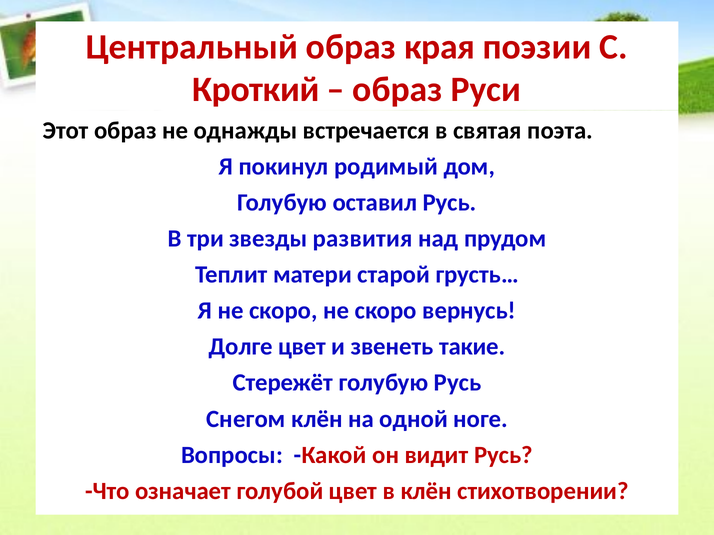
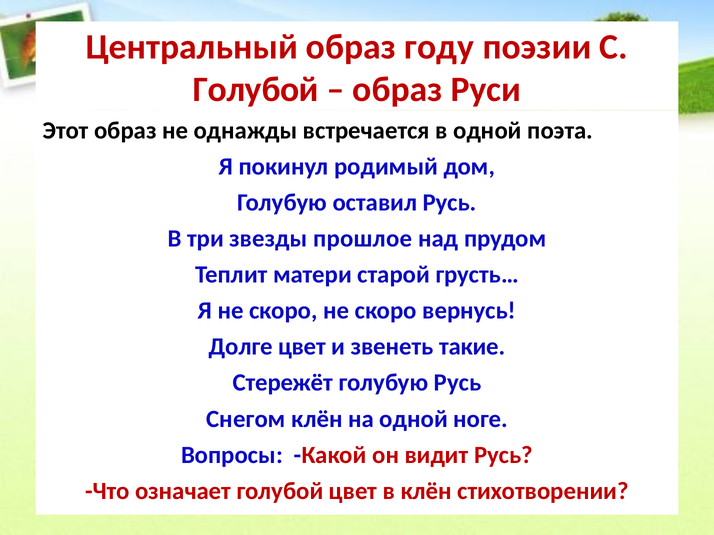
края: края -> году (439, 47)
Кроткий: Кроткий -> Голубой (256, 90)
в святая: святая -> одной (487, 130)
развития: развития -> прошлое (363, 239)
